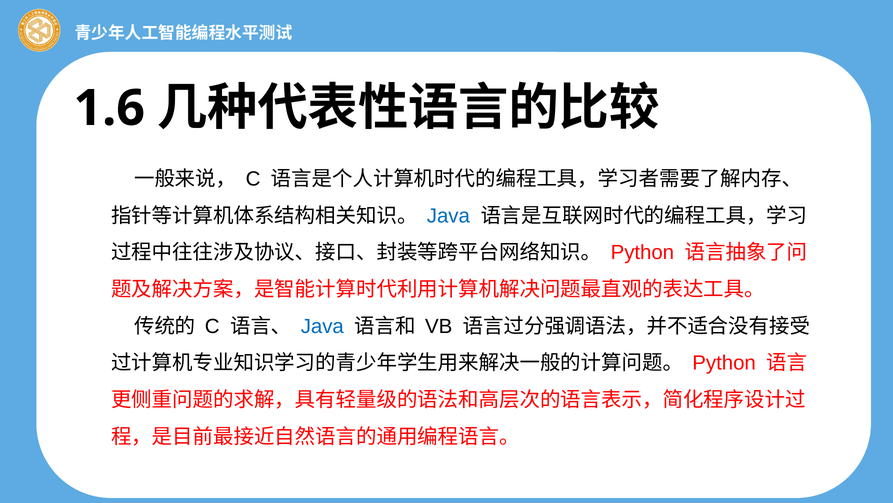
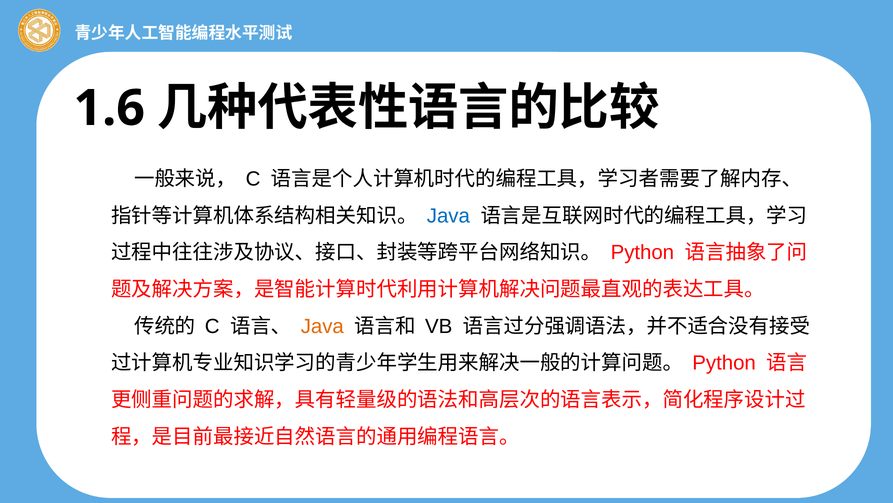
Java colour: blue -> orange (322, 326)
